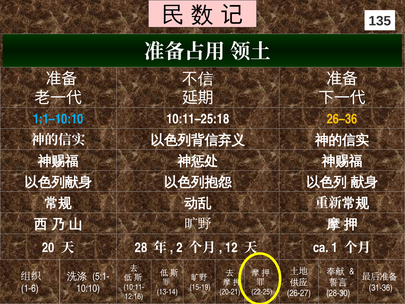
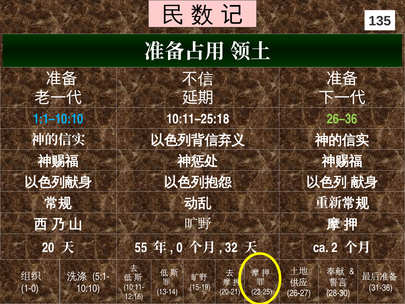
26–36 colour: yellow -> light green (342, 119)
28: 28 -> 55 (141, 247)
2: 2 -> 0 (179, 247)
12: 12 -> 32 (231, 247)
1: 1 -> 2 (335, 247)
1-6: 1-6 -> 1-0 (30, 288)
